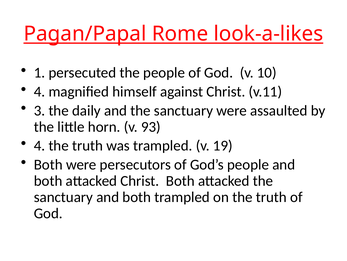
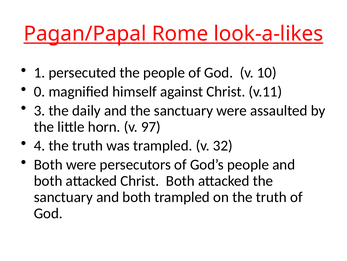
4: 4 -> 0 (39, 91)
93: 93 -> 97 (151, 126)
19: 19 -> 32 (223, 145)
